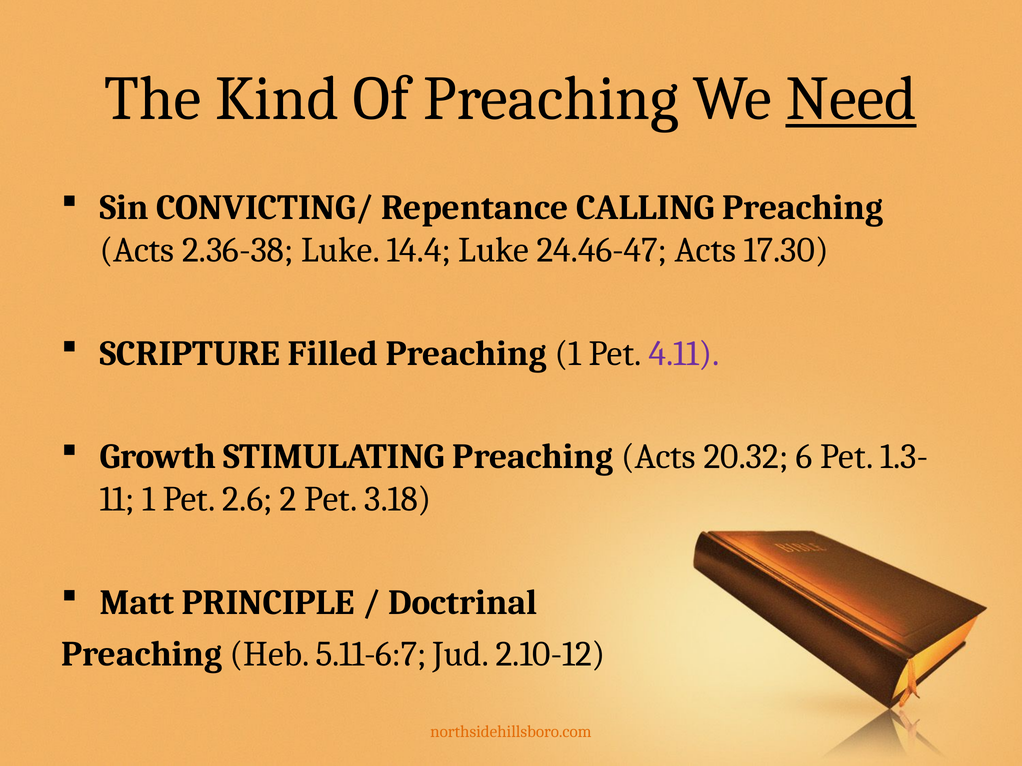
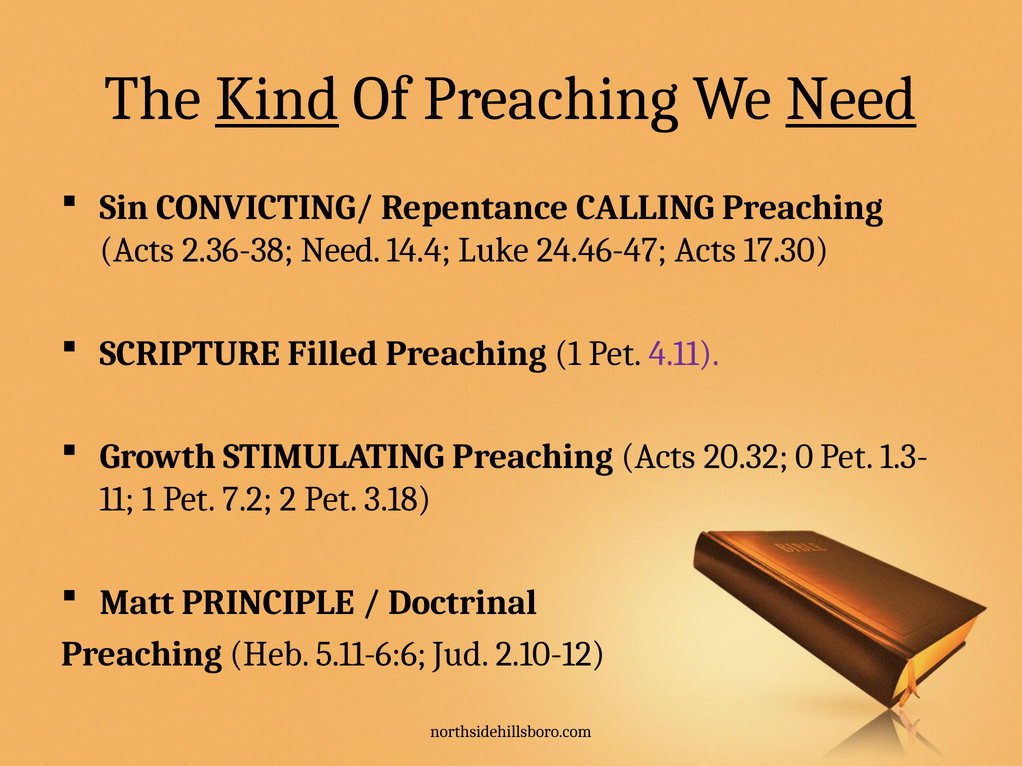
Kind underline: none -> present (277, 99)
2.36-38 Luke: Luke -> Need (341, 250)
6: 6 -> 0 (804, 457)
2.6: 2.6 -> 7.2 (248, 500)
5.11-6:7: 5.11-6:7 -> 5.11-6:6 (371, 655)
northsidehillsboro.com colour: orange -> black (511, 732)
